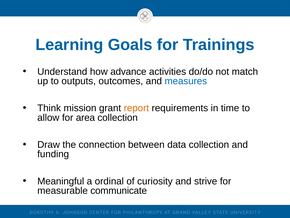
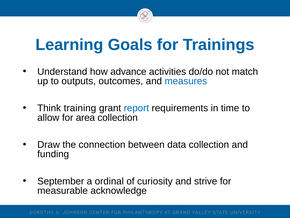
mission: mission -> training (80, 108)
report colour: orange -> blue (136, 108)
Meaningful: Meaningful -> September (61, 181)
communicate: communicate -> acknowledge (119, 190)
